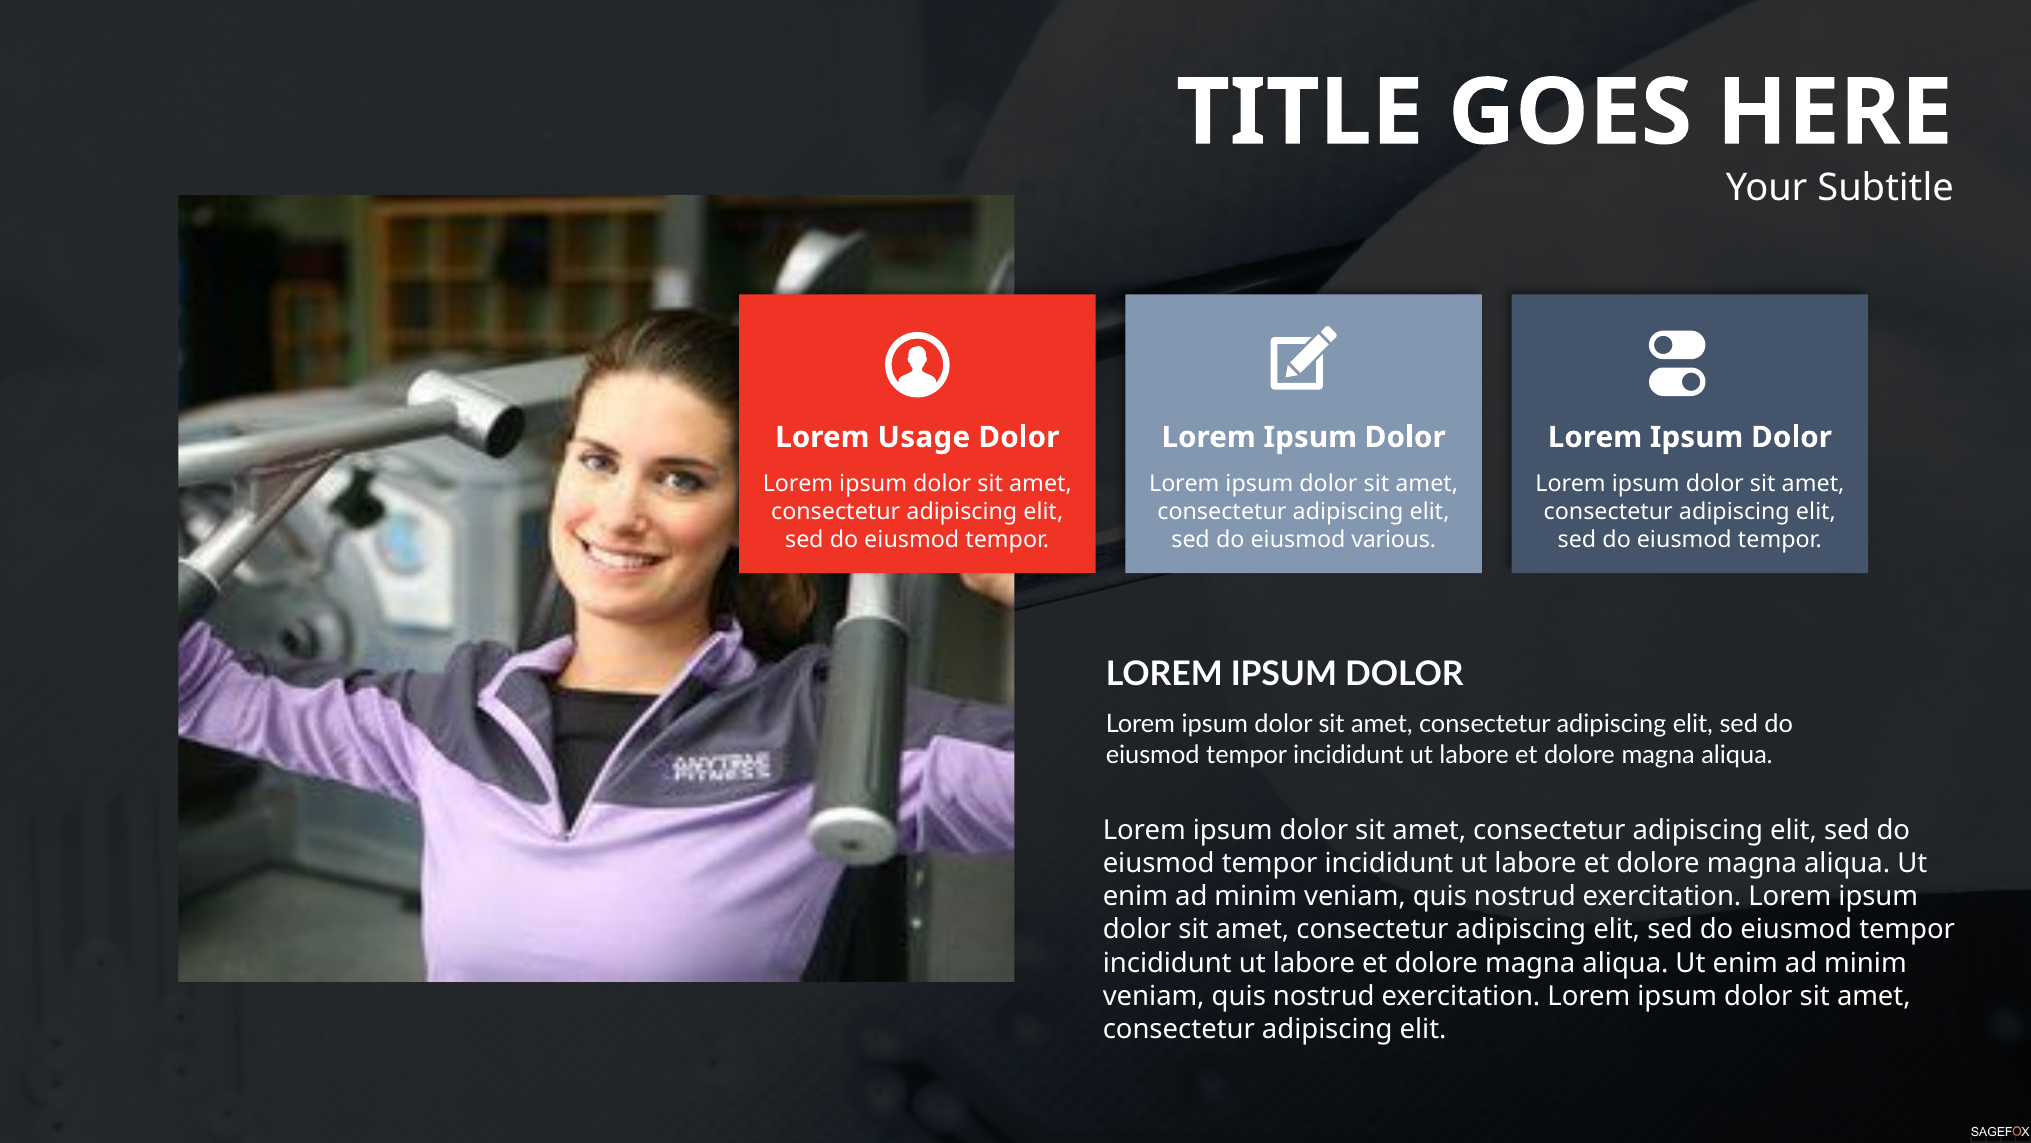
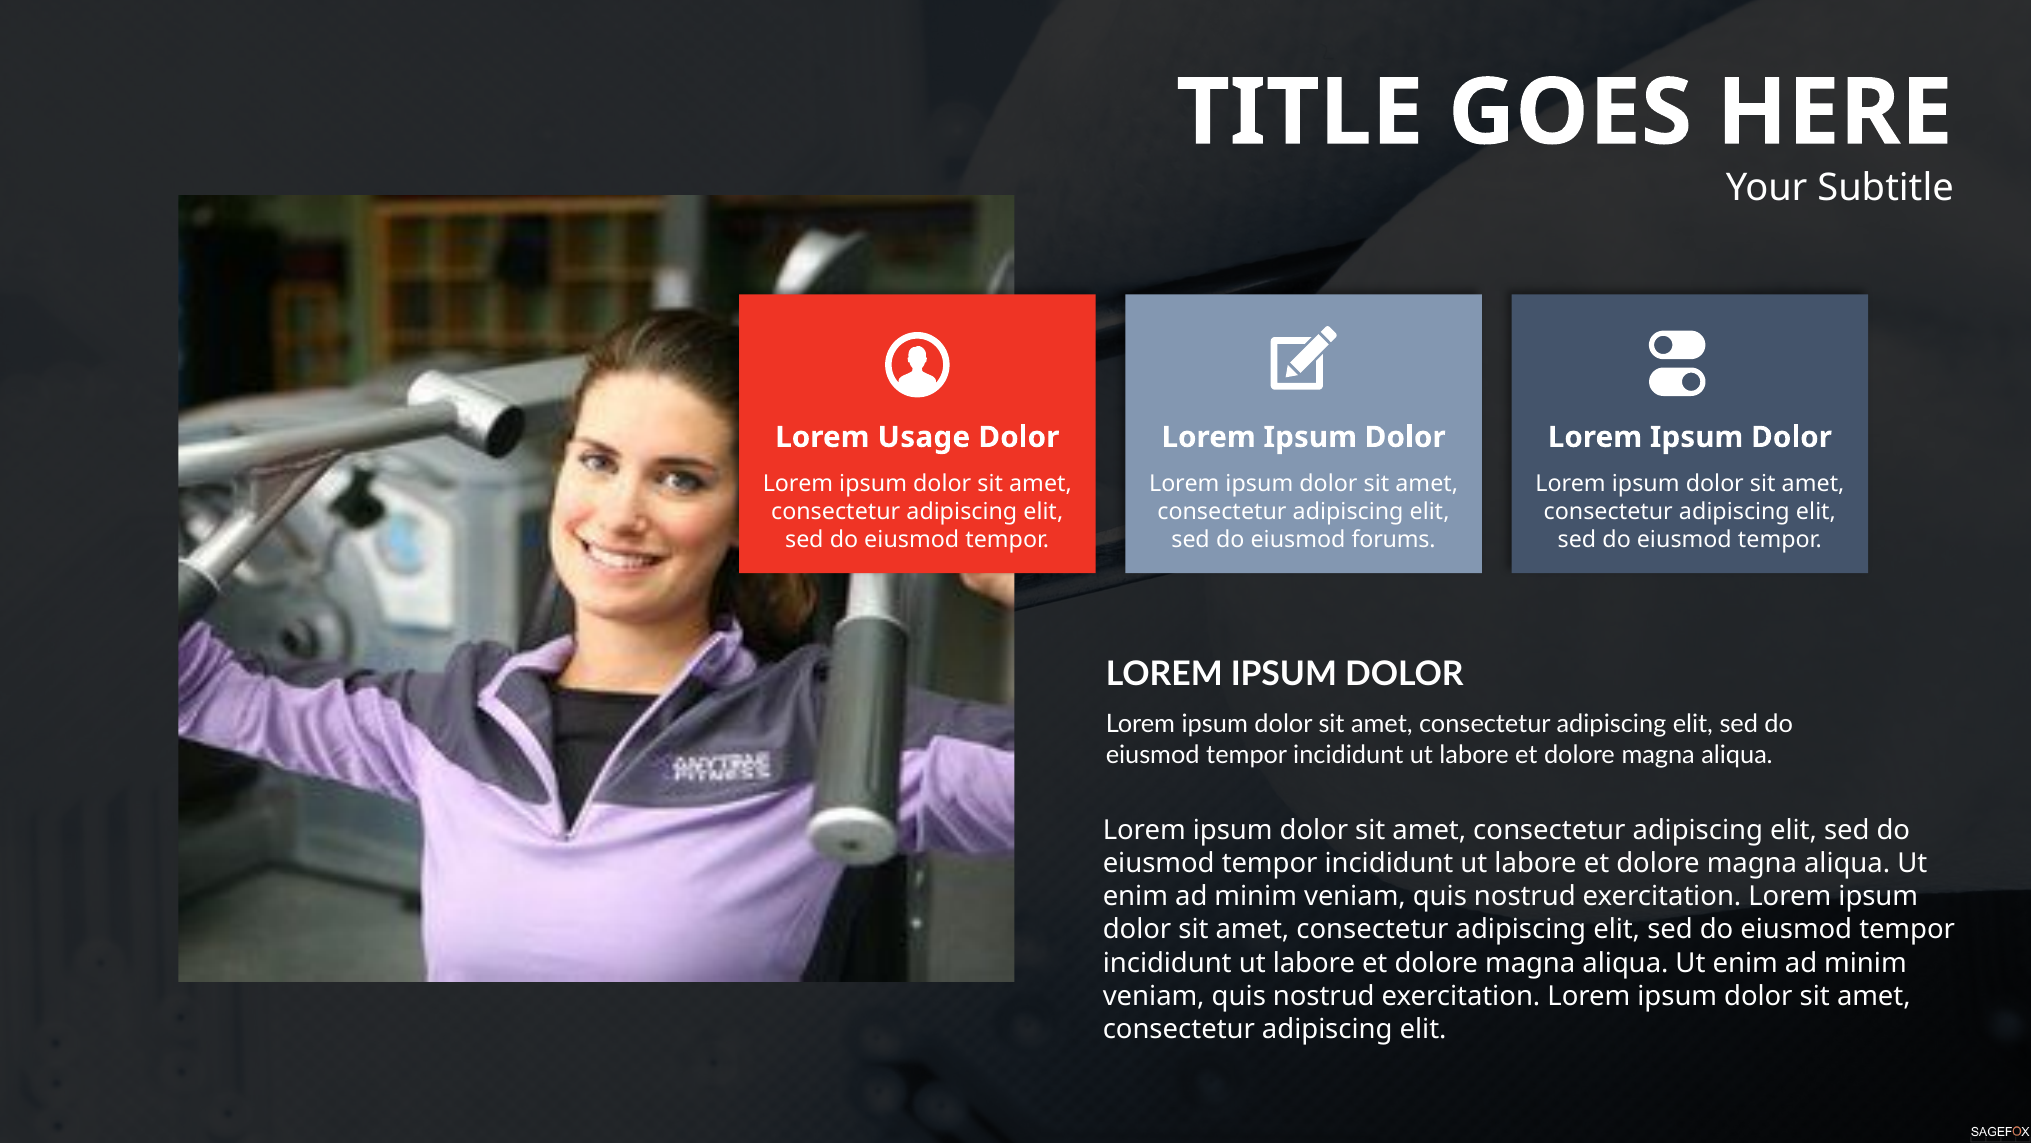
various: various -> forums (1394, 539)
